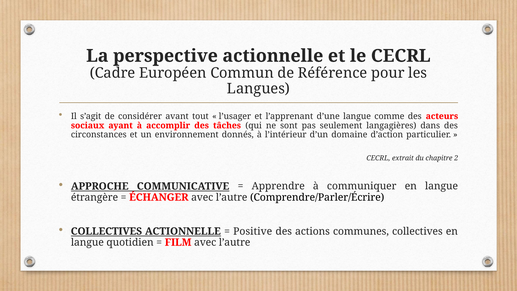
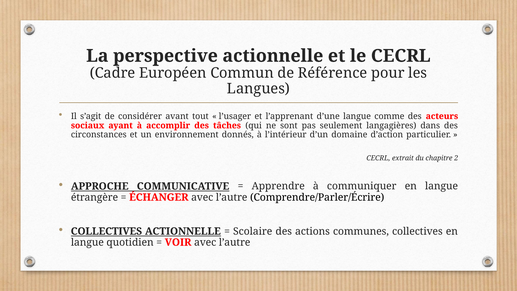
Positive: Positive -> Scolaire (253, 231)
FILM: FILM -> VOIR (178, 242)
